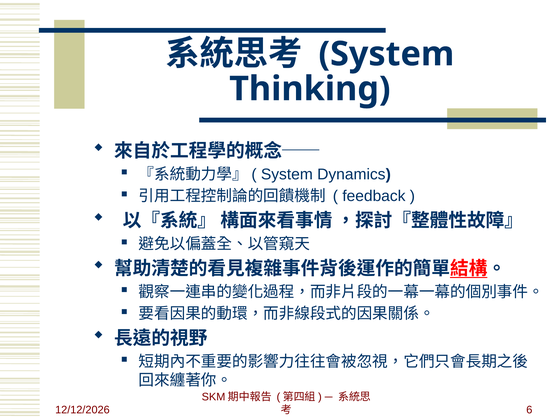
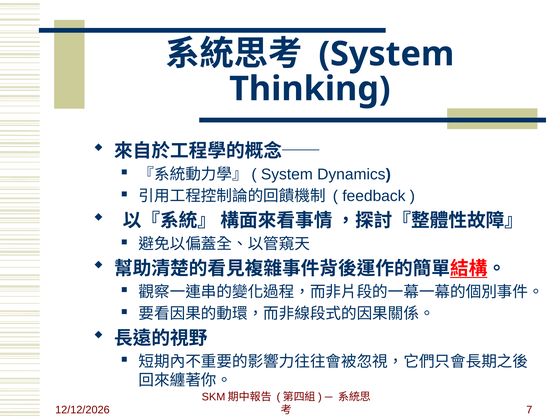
6: 6 -> 7 (529, 410)
